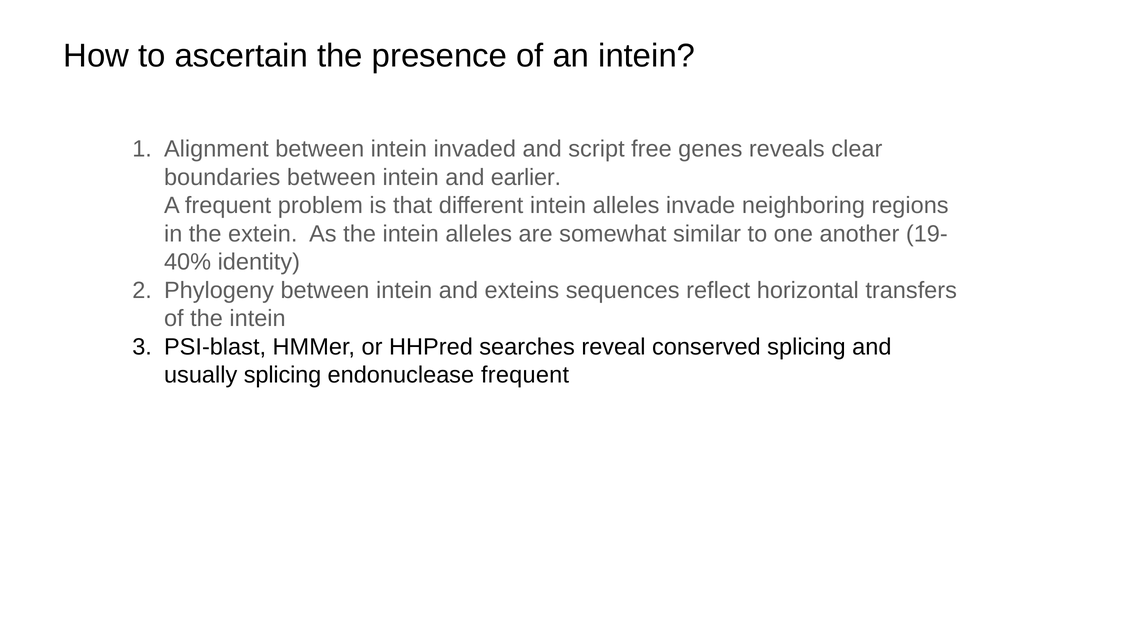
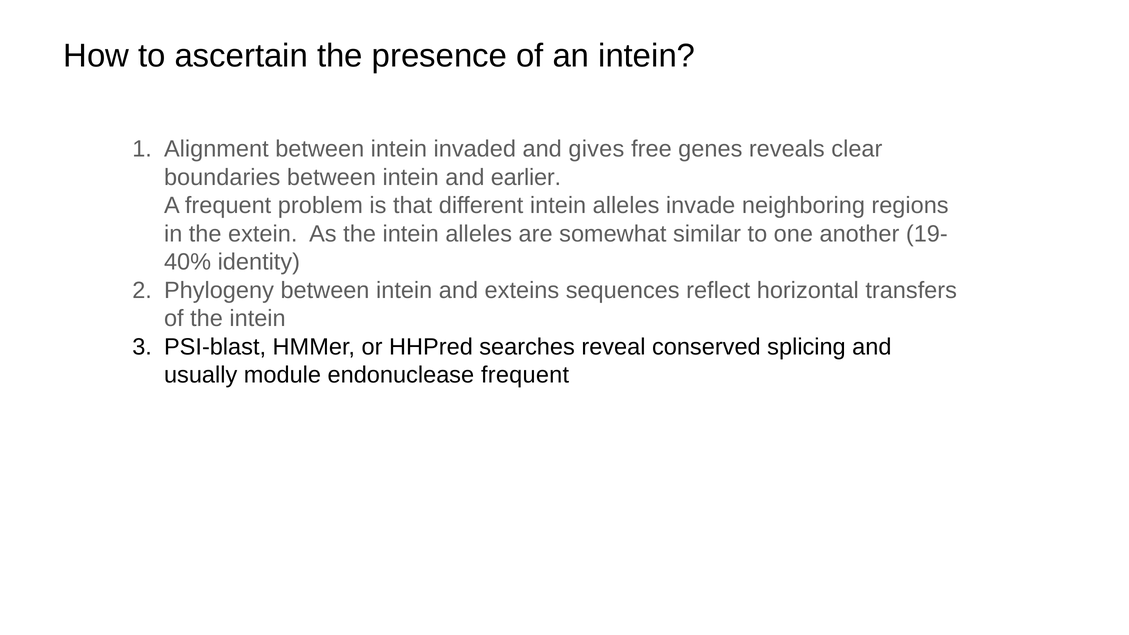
script: script -> gives (596, 149)
usually splicing: splicing -> module (282, 375)
